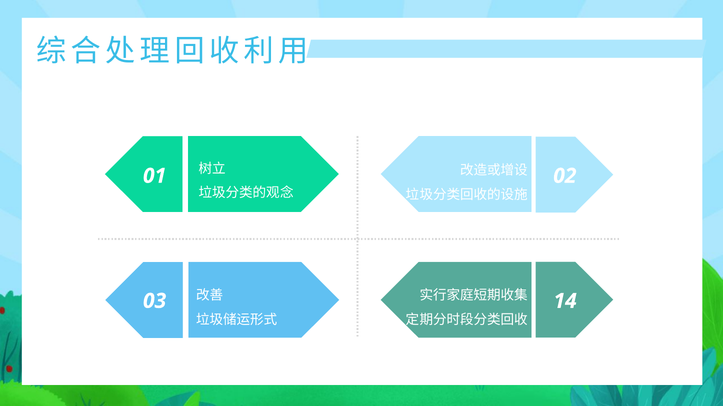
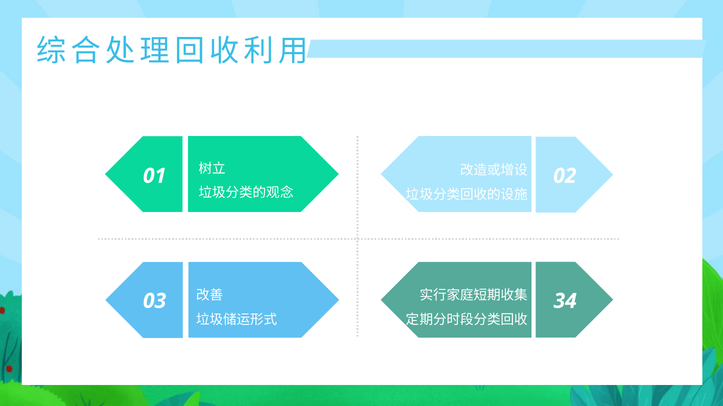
14: 14 -> 34 (565, 301)
